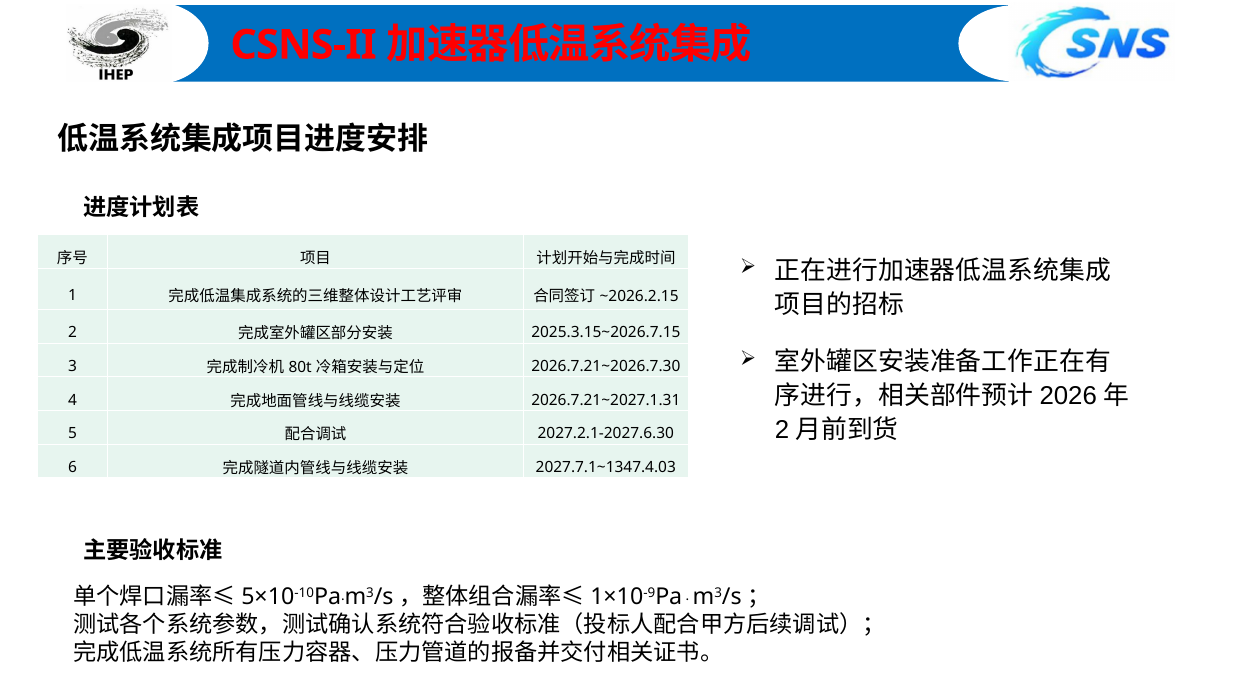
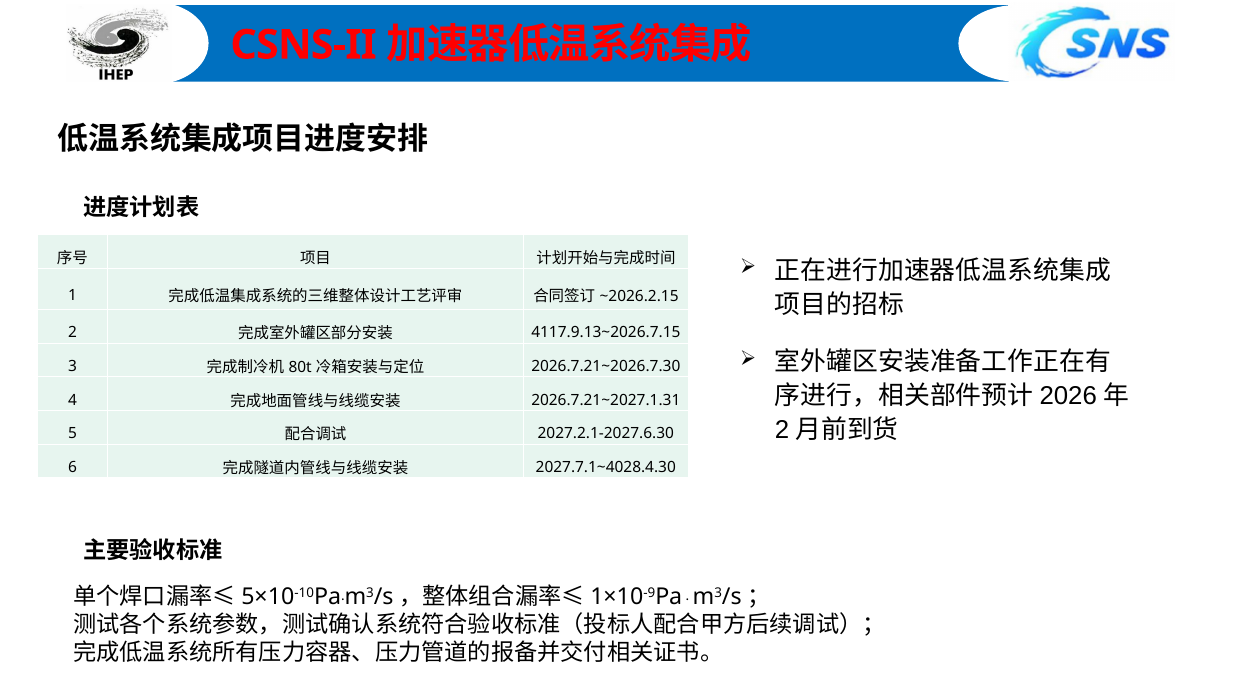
2025.3.15~2026.7.15: 2025.3.15~2026.7.15 -> 4117.9.13~2026.7.15 (606, 333)
2027.7.1~1347.4.03: 2027.7.1~1347.4.03 -> 2027.7.1~4028.4.30 (606, 468)
